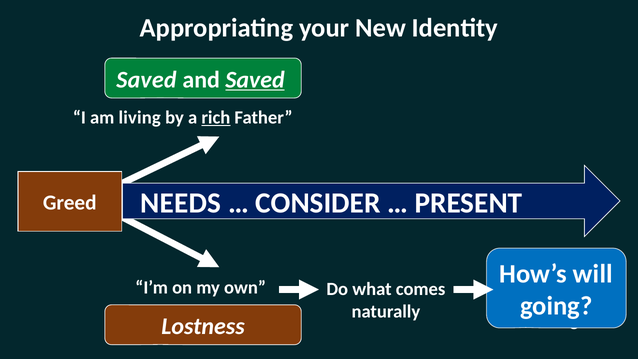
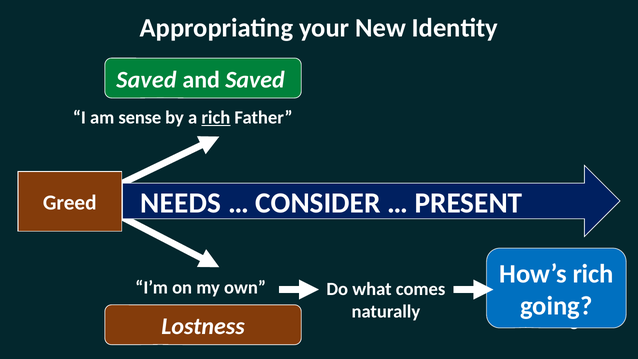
Saved underline: present -> none (255, 80)
living: living -> sense (140, 117)
will: will -> rich (593, 274)
